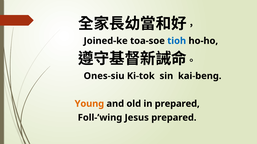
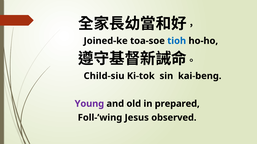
Ones-siu: Ones-siu -> Child-siu (104, 76)
Young colour: orange -> purple (89, 104)
Jesus prepared: prepared -> observed (174, 118)
